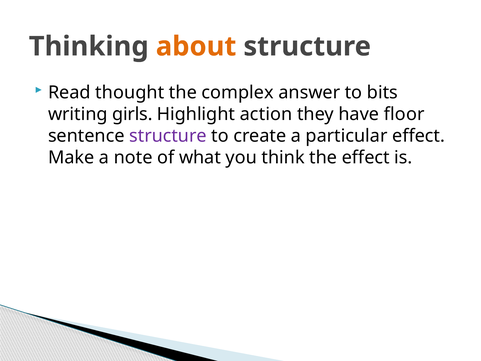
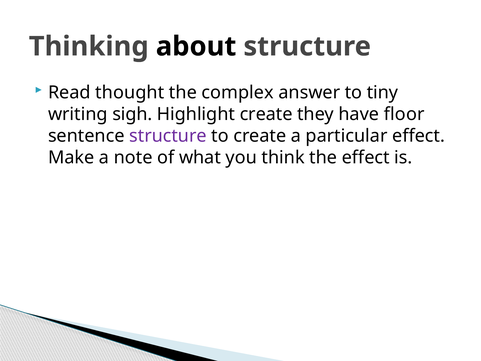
about colour: orange -> black (196, 46)
bits: bits -> tiny (382, 92)
girls: girls -> sigh (132, 114)
Highlight action: action -> create (266, 114)
